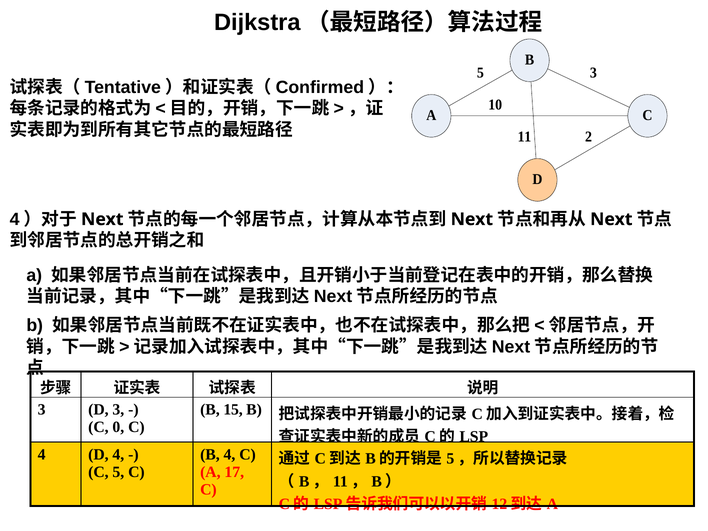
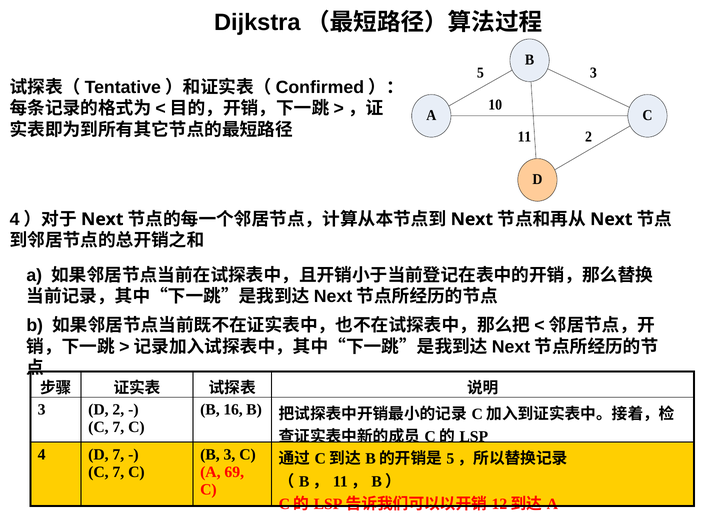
D 3: 3 -> 2 (118, 410)
15: 15 -> 16 (233, 410)
0: 0 -> 7 (118, 427)
D 4: 4 -> 7 (118, 455)
B 4: 4 -> 3 (230, 455)
5: 5 -> 7 (118, 472)
17: 17 -> 69 (234, 472)
